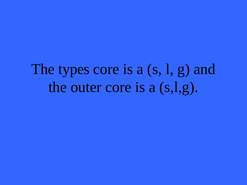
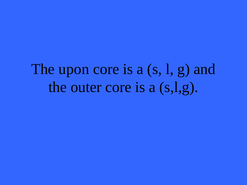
types: types -> upon (74, 69)
